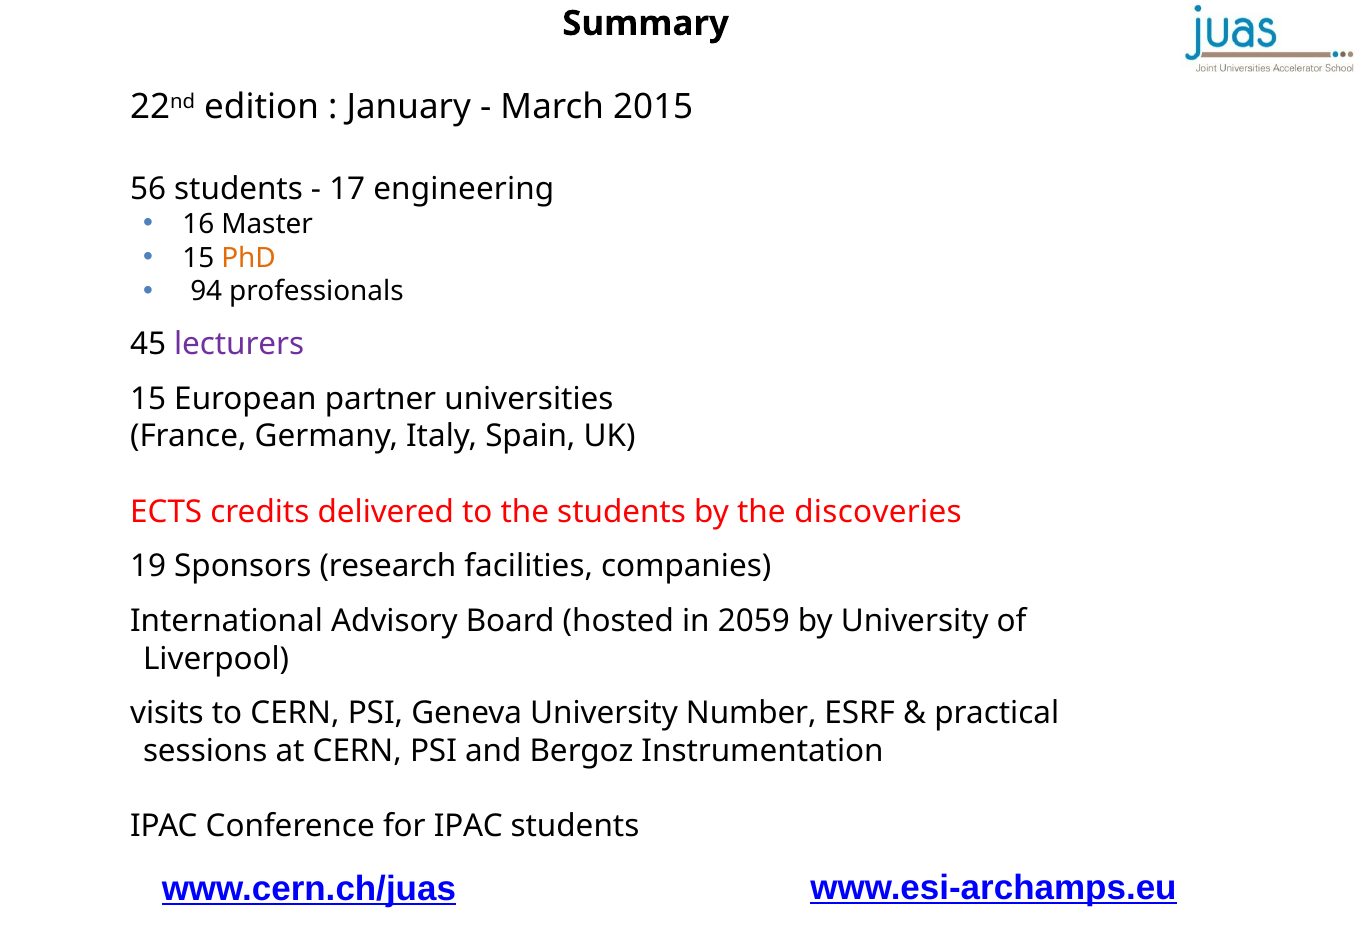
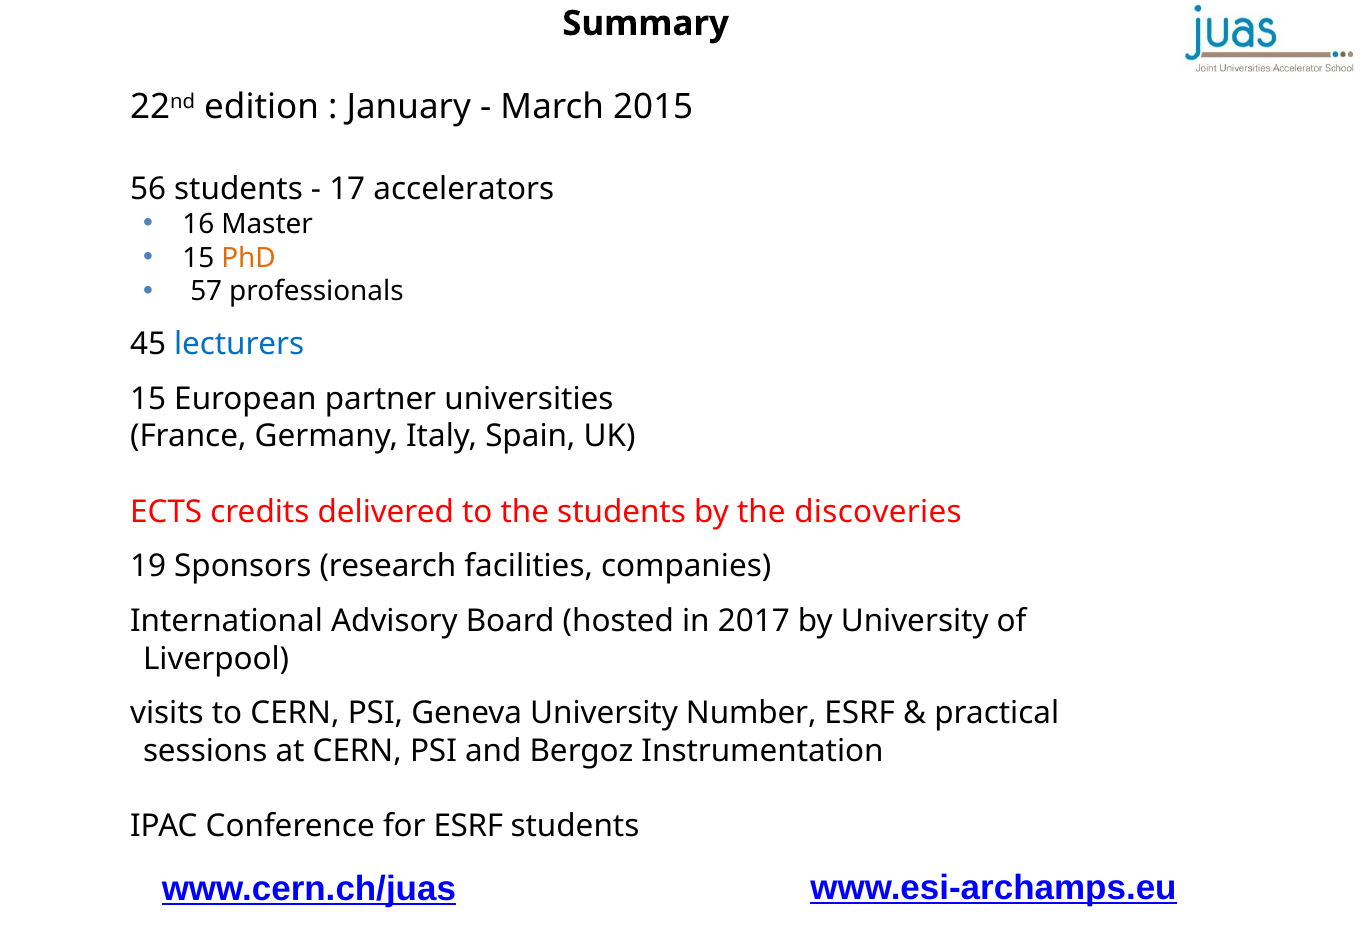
engineering: engineering -> accelerators (464, 189)
94: 94 -> 57 (206, 291)
lecturers colour: purple -> blue (239, 344)
2059: 2059 -> 2017 (754, 621)
for IPAC: IPAC -> ESRF (468, 826)
